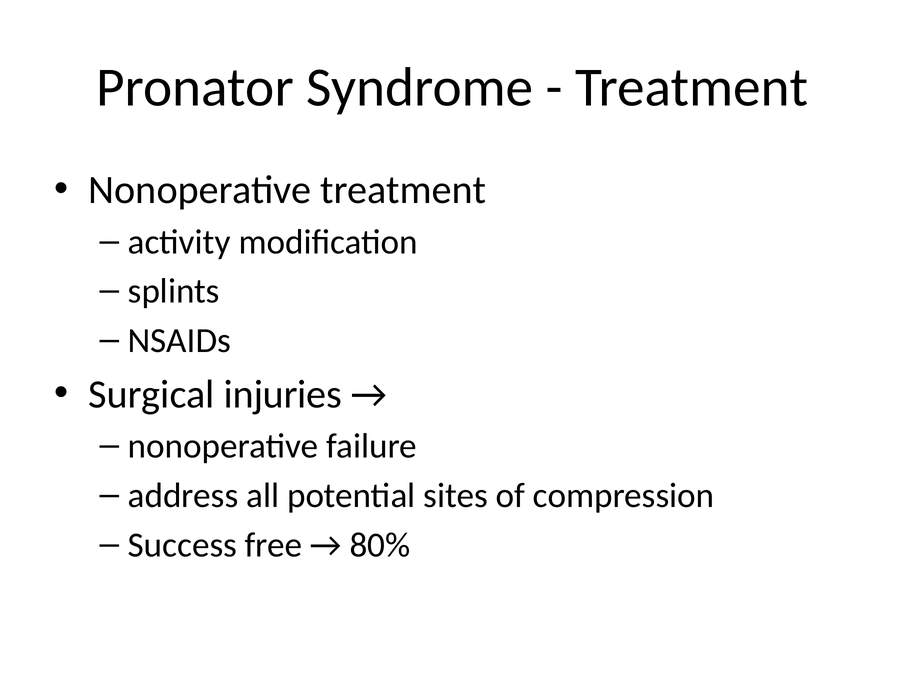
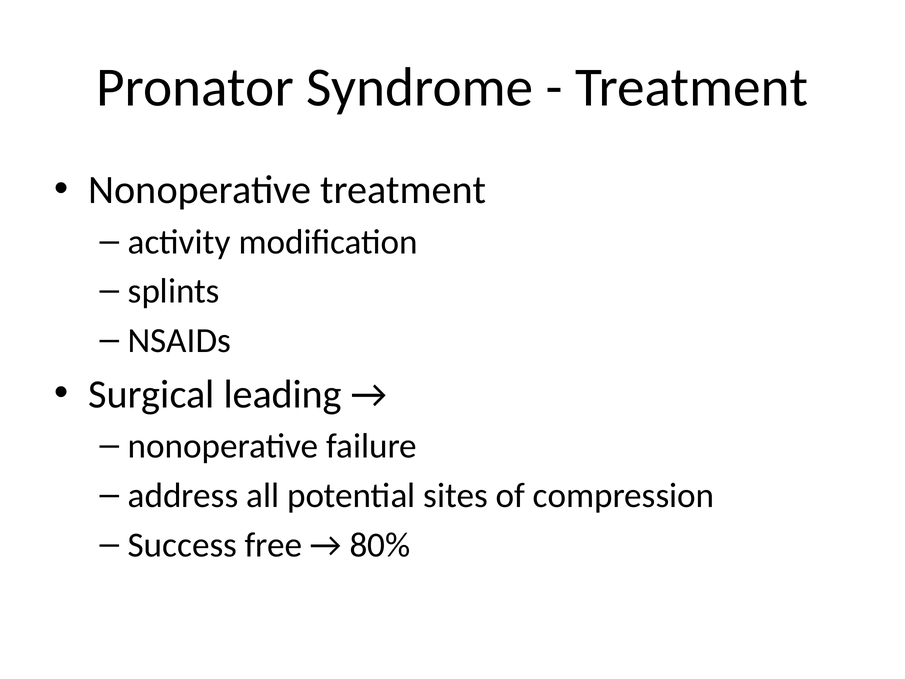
injuries: injuries -> leading (283, 394)
